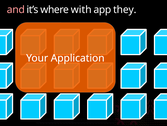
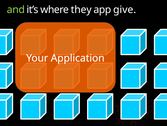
and colour: pink -> light green (16, 10)
with: with -> they (81, 10)
they: they -> give (125, 10)
